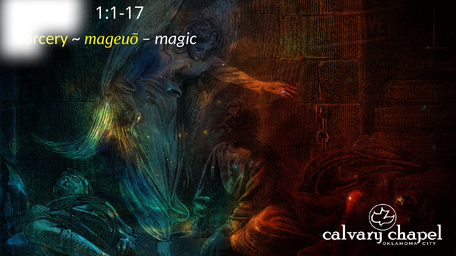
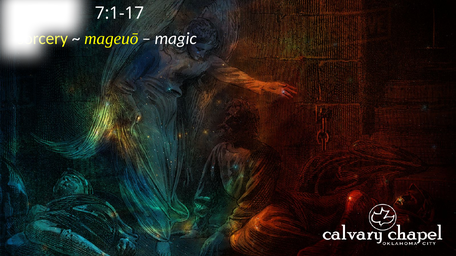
1:1-17: 1:1-17 -> 7:1-17 (119, 13)
